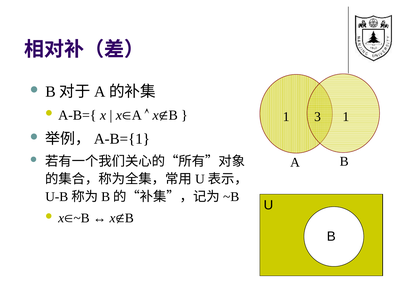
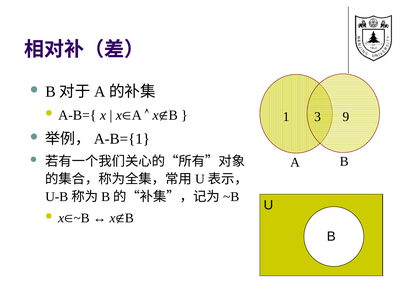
1 1: 1 -> 9 (346, 117)
